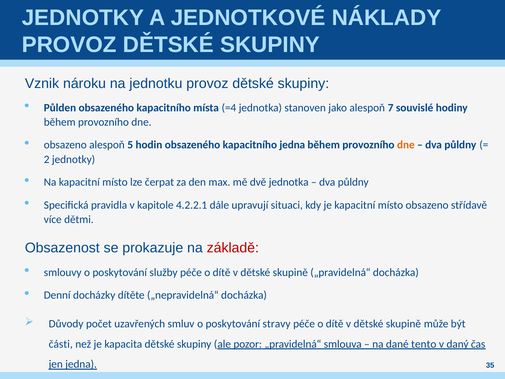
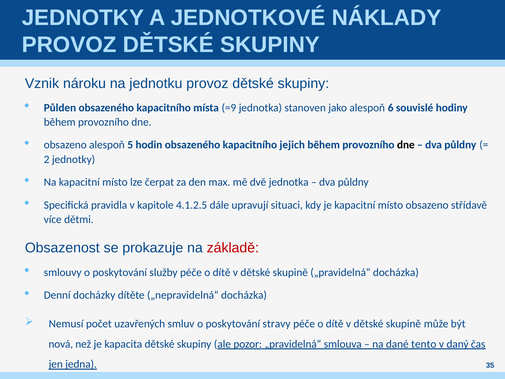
=4: =4 -> =9 (229, 108)
7: 7 -> 6 (391, 108)
kapacitního jedna: jedna -> jejich (292, 145)
dne colour: orange -> black (406, 145)
4.2.2.1: 4.2.2.1 -> 4.1.2.5 (192, 205)
Důvody: Důvody -> Nemusí (66, 324)
části: části -> nová (61, 344)
